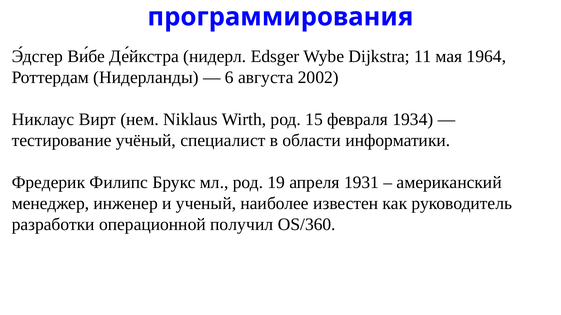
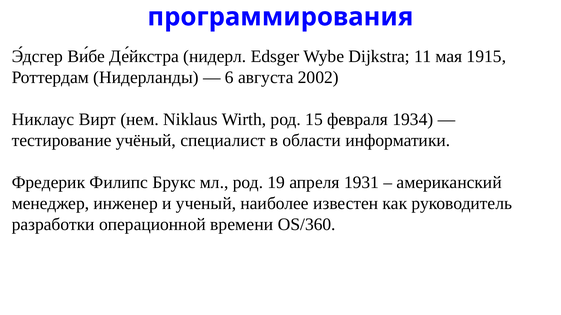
1964: 1964 -> 1915 (486, 56)
получил: получил -> времени (242, 225)
